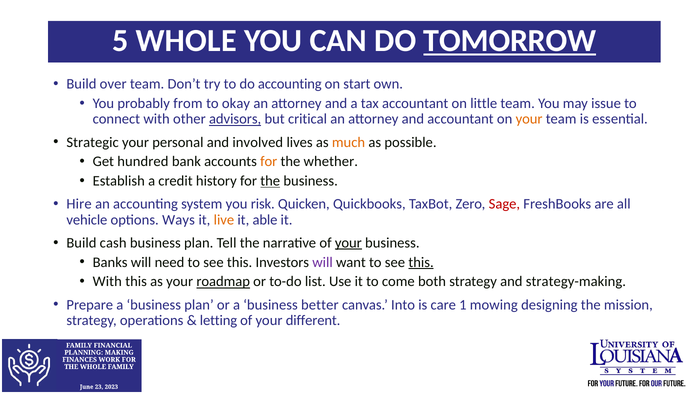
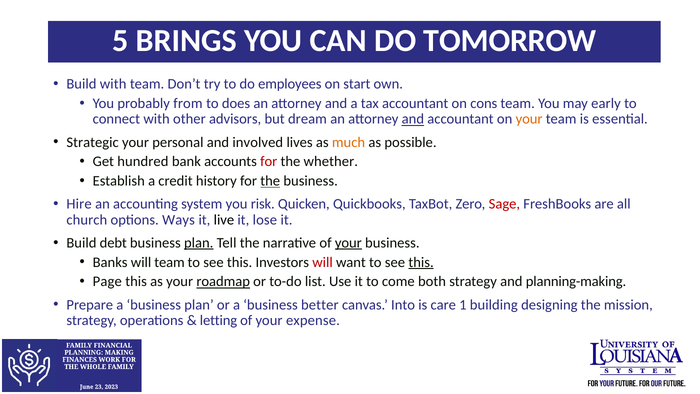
5 WHOLE: WHOLE -> BRINGS (186, 41)
TOMORROW underline: present -> none (510, 41)
Build over: over -> with (113, 84)
do accounting: accounting -> employees (290, 84)
okay: okay -> does (236, 103)
little: little -> cons (484, 103)
issue: issue -> early (606, 103)
advisors underline: present -> none (235, 119)
critical: critical -> dream (307, 119)
and underline: none -> present (413, 119)
for colour: orange -> red (269, 161)
vehicle: vehicle -> church (87, 220)
live colour: orange -> black (224, 220)
able: able -> lose (265, 220)
cash: cash -> debt (113, 243)
plan underline: none -> present (199, 243)
will need: need -> team (170, 262)
will colour: purple -> red (323, 262)
With: With -> Page (107, 281)
strategy-making: strategy-making -> planning-making (576, 281)
mowing: mowing -> building (494, 305)
different: different -> expense (313, 320)
